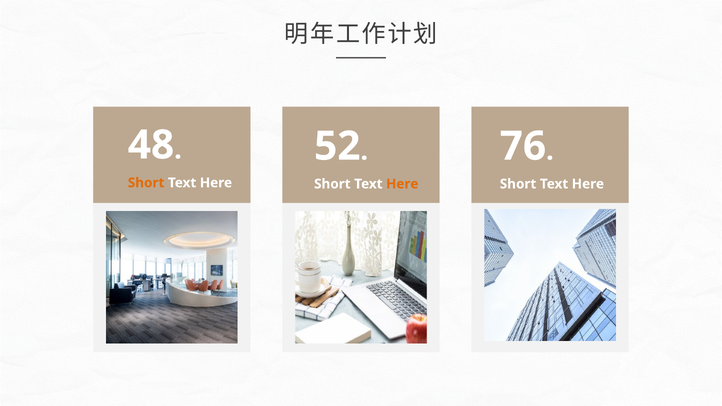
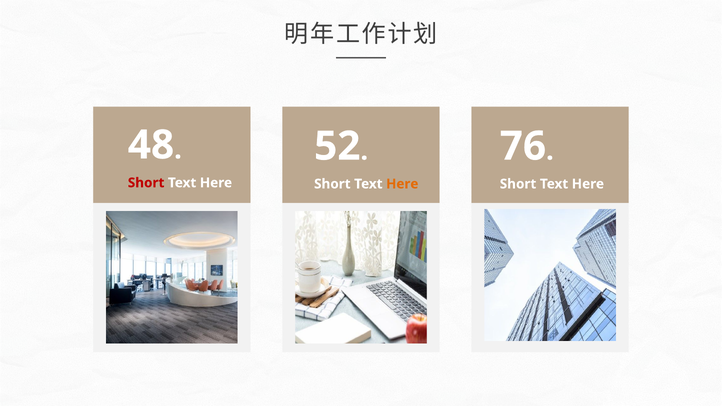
Short colour: orange -> red (146, 183)
